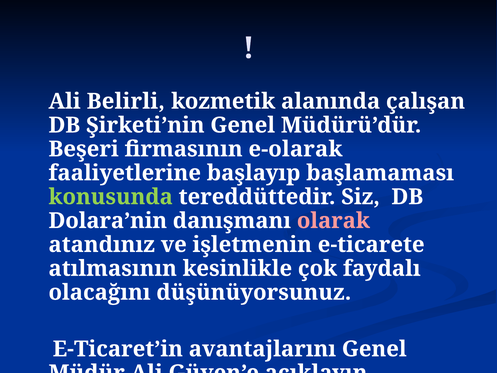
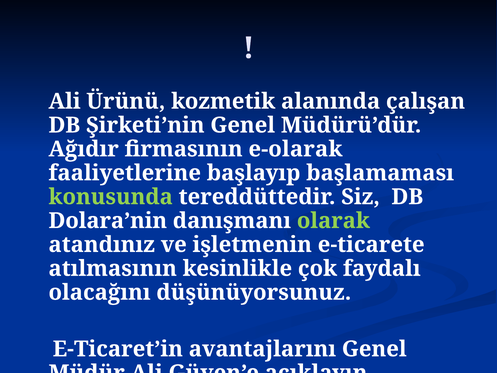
Belirli: Belirli -> Ürünü (126, 101)
Beşeri: Beşeri -> Ağıdır (84, 149)
olarak colour: pink -> light green (333, 221)
